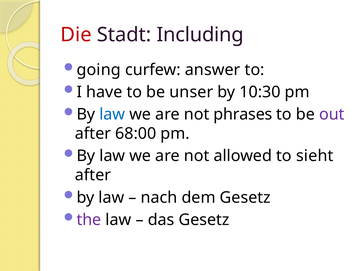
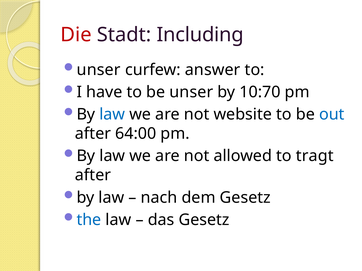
going: going -> unser (99, 70)
10:30: 10:30 -> 10:70 (260, 92)
phrases: phrases -> website (243, 115)
out colour: purple -> blue (332, 115)
68:00: 68:00 -> 64:00 (136, 134)
sieht: sieht -> tragt (315, 156)
the colour: purple -> blue (89, 220)
